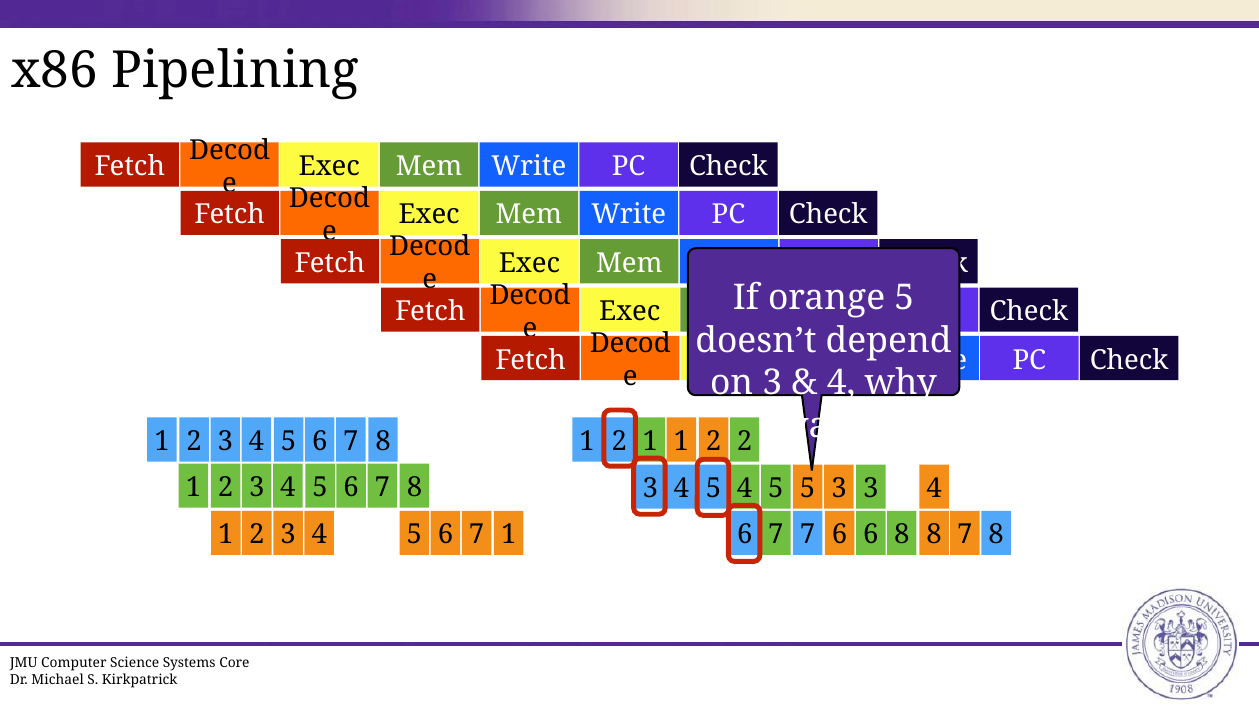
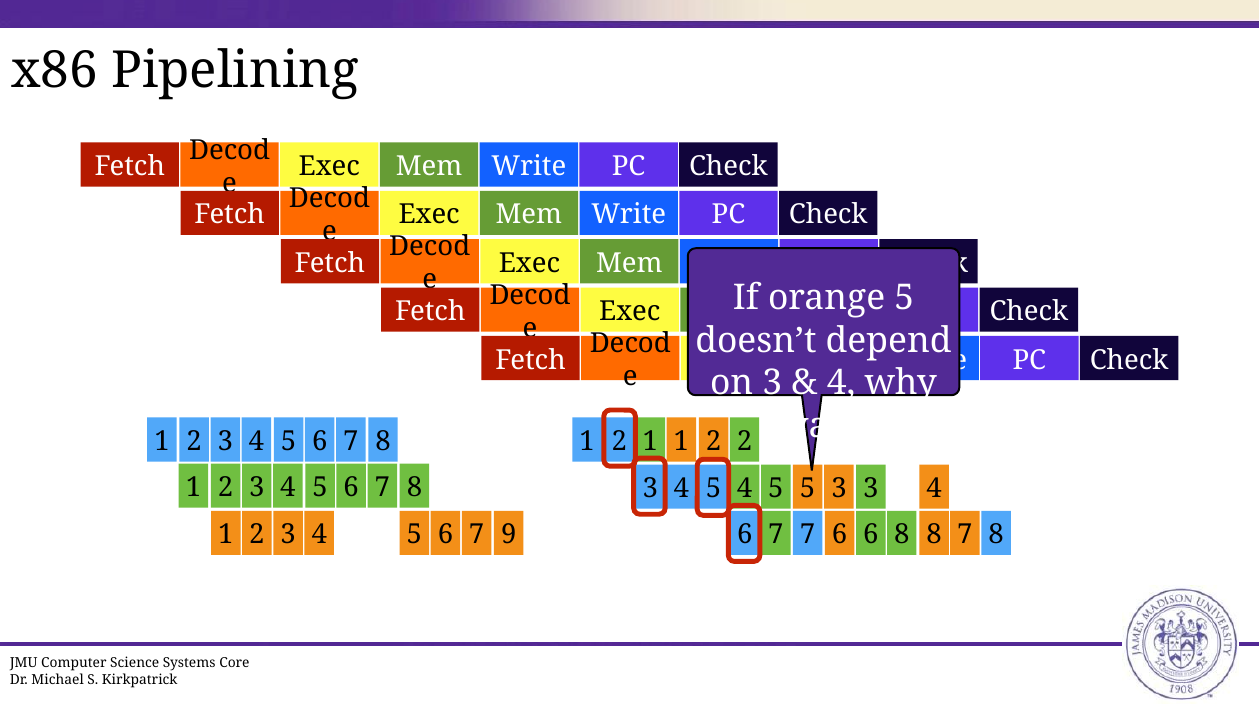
7 1: 1 -> 9 (509, 535)
